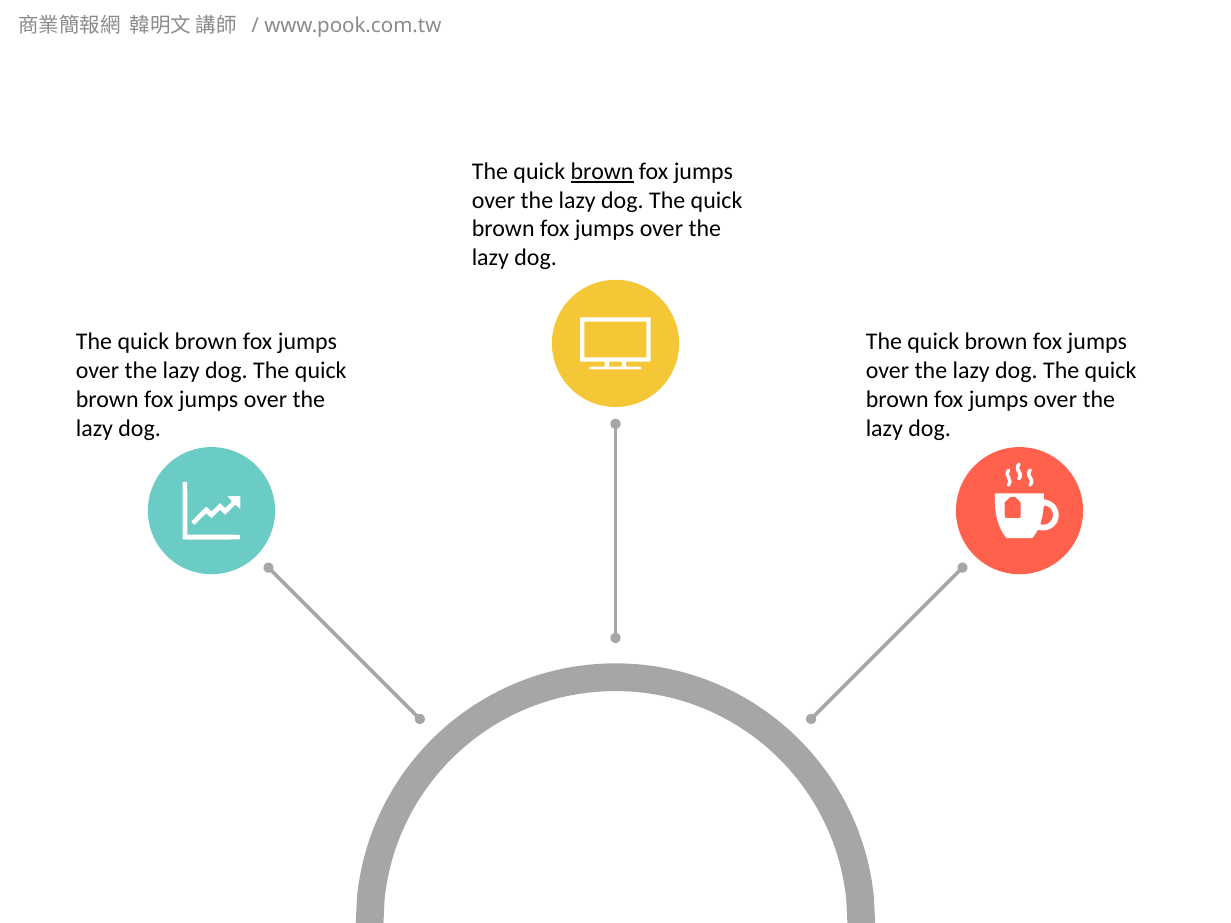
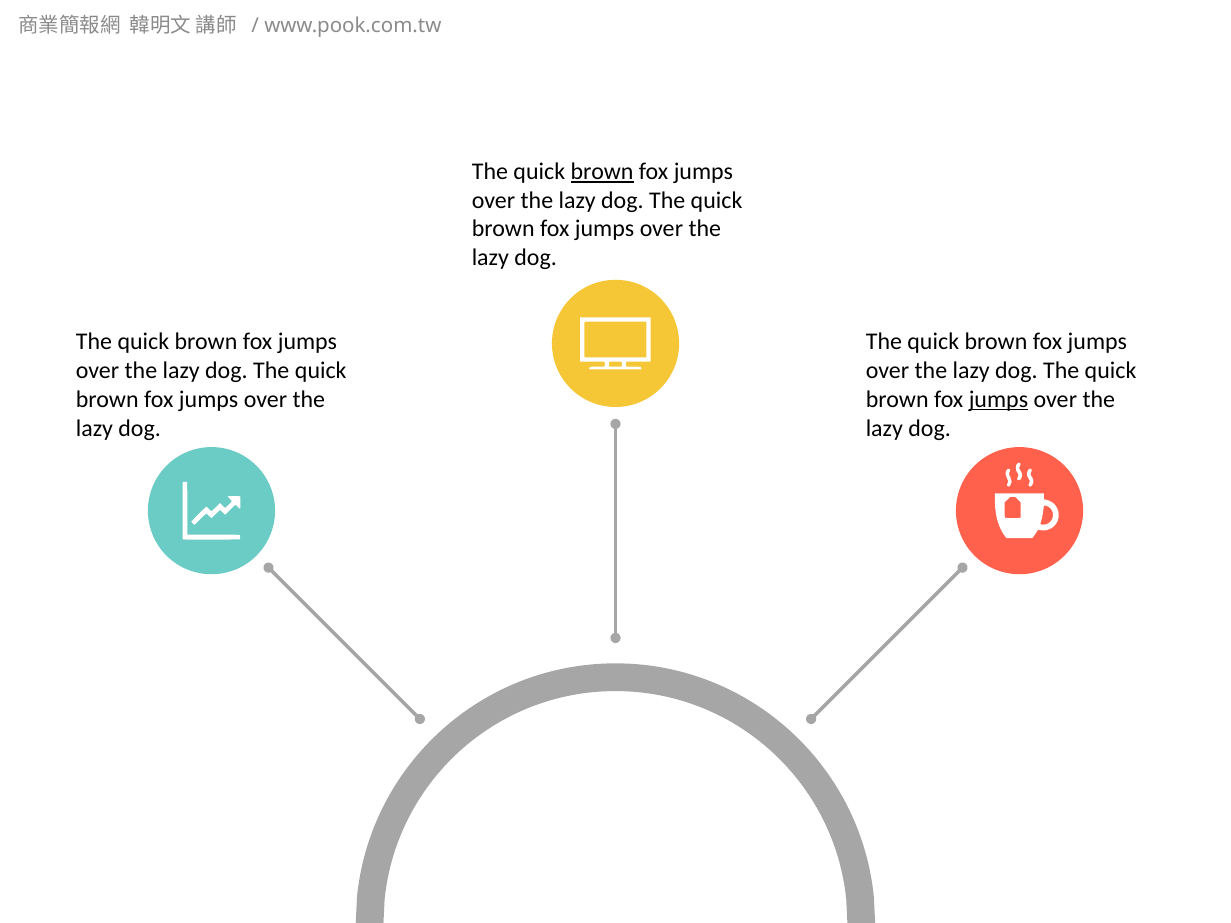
jumps underline: none -> present (998, 400)
